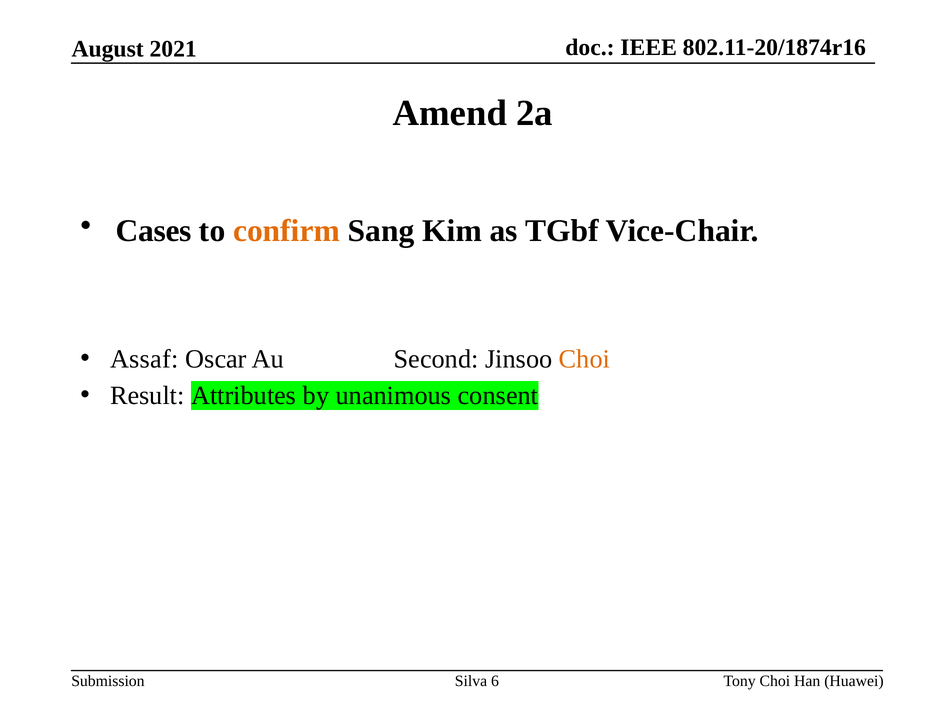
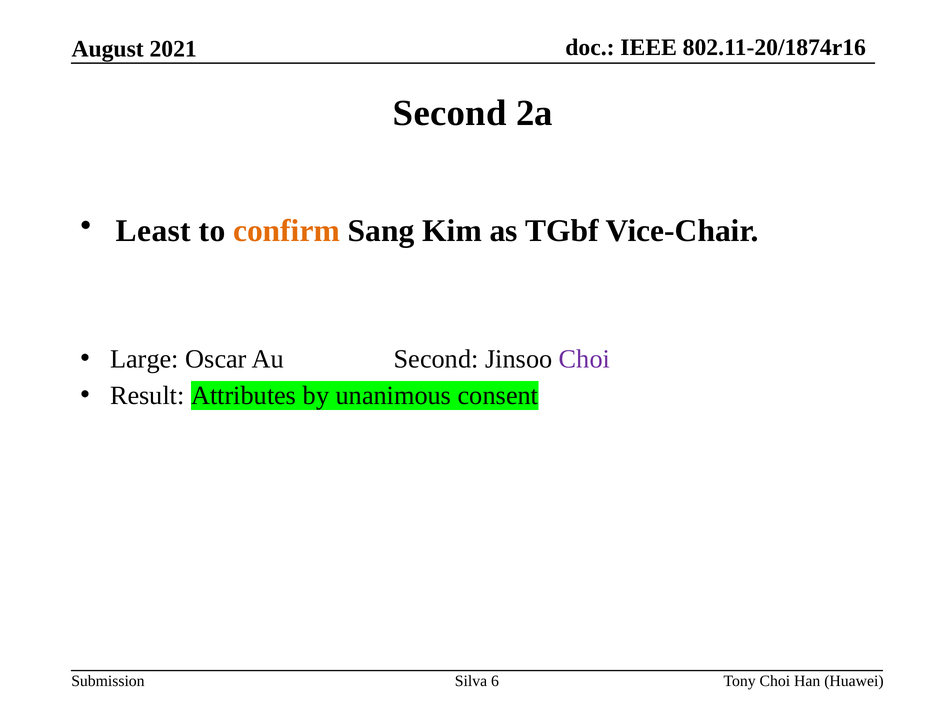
Amend: Amend -> Second (450, 113)
Cases: Cases -> Least (153, 231)
Assaf: Assaf -> Large (144, 359)
Choi colour: orange -> purple (584, 359)
